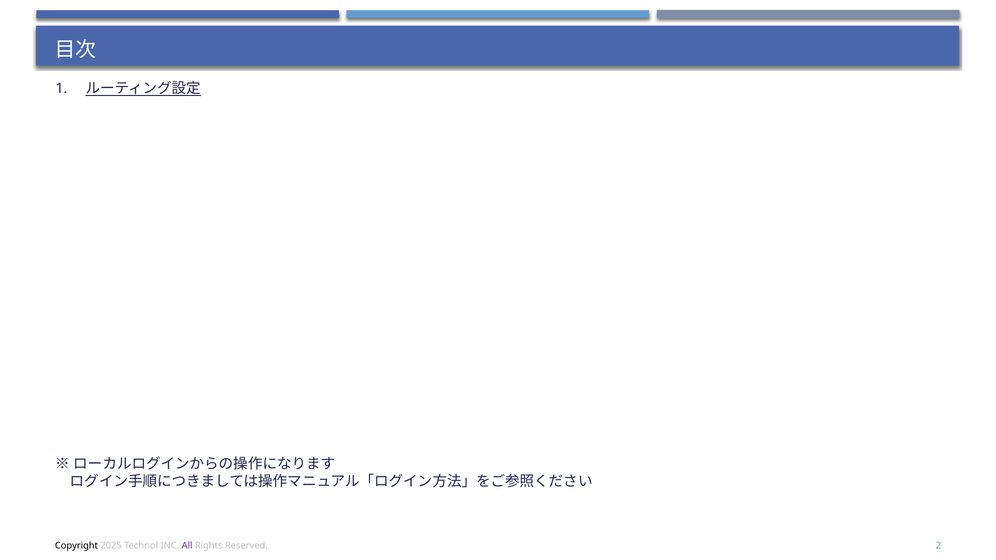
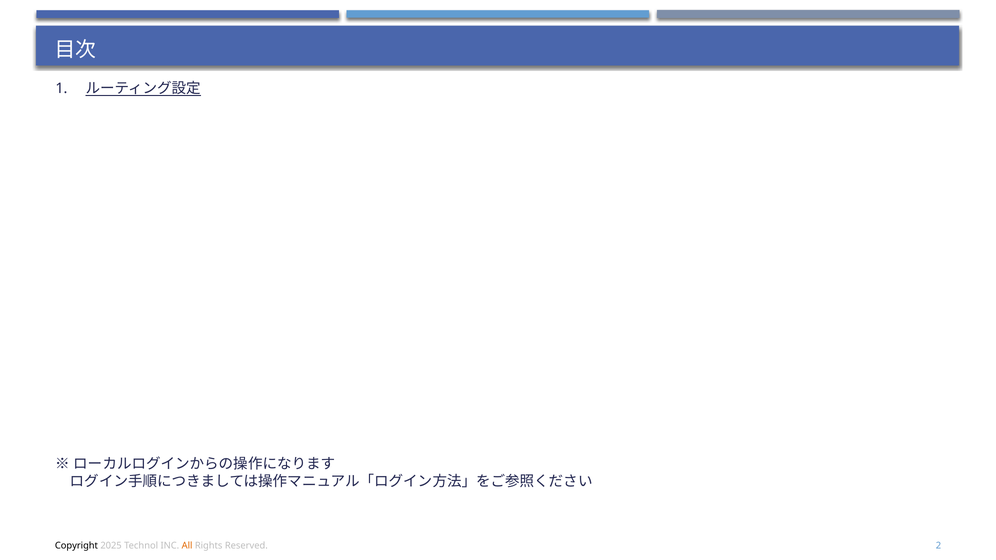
All colour: purple -> orange (187, 546)
